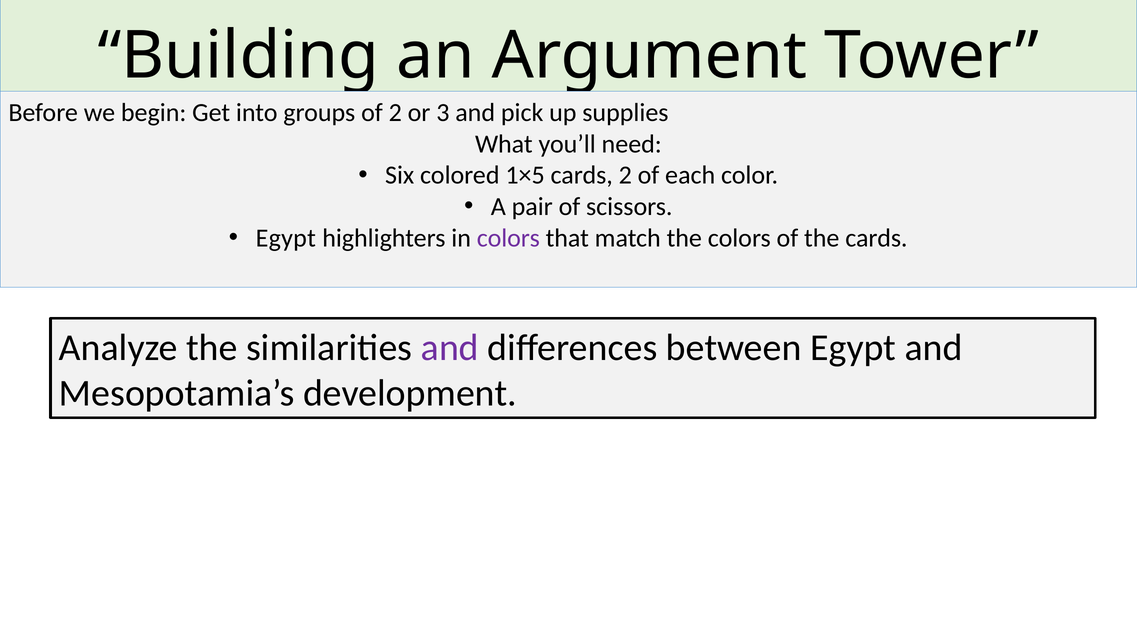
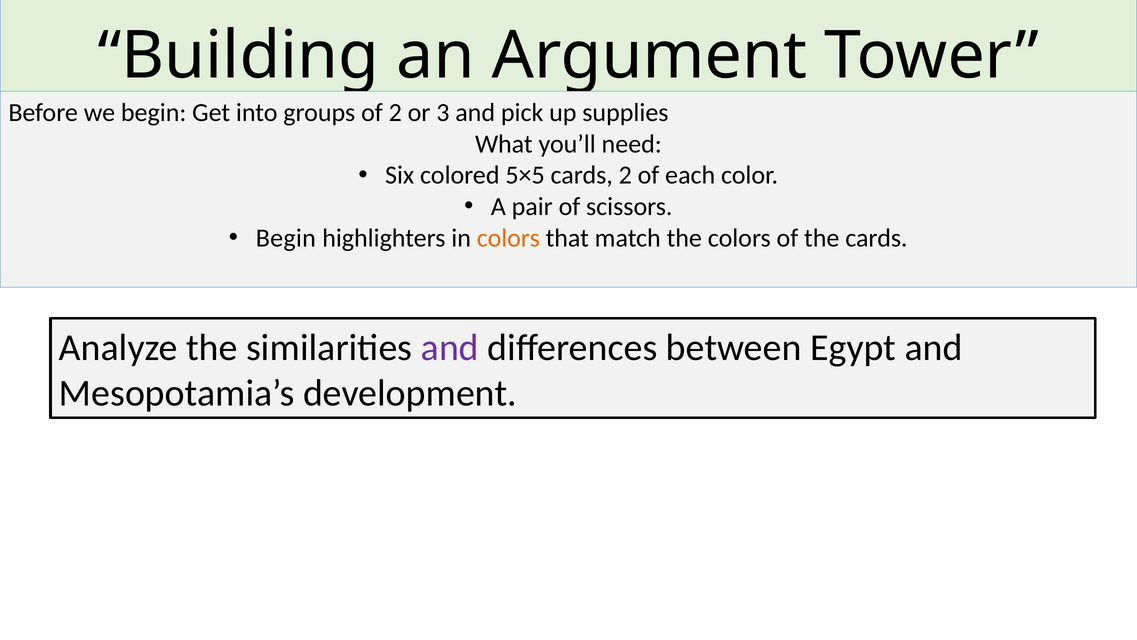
1×5: 1×5 -> 5×5 (525, 175)
Egypt: Egypt -> Begin (286, 238)
colors colour: purple -> orange (508, 238)
